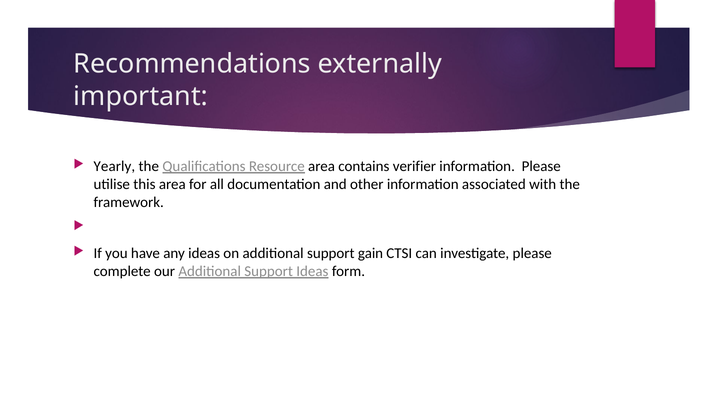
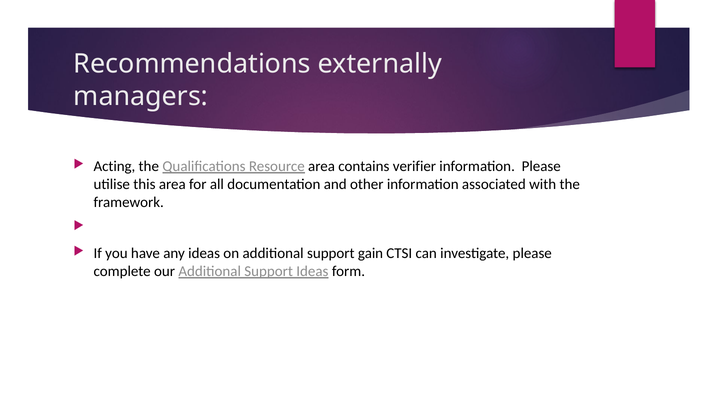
important: important -> managers (141, 96)
Yearly: Yearly -> Acting (114, 166)
